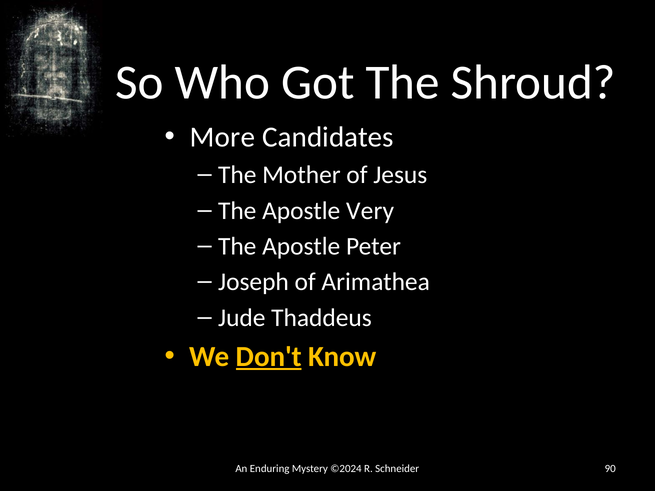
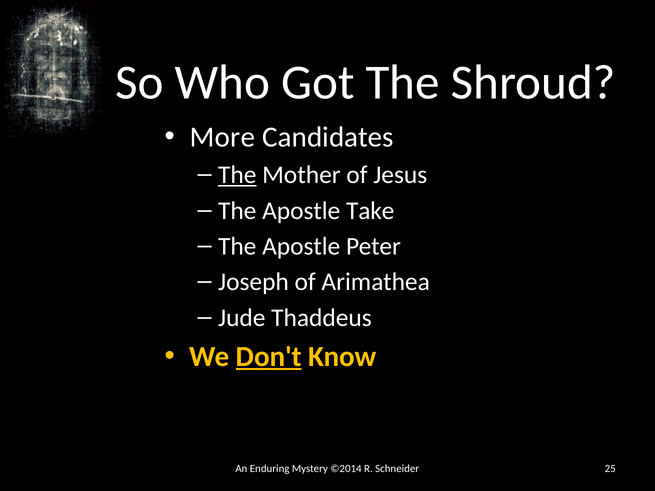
The underline: none -> present (237, 175)
Very: Very -> Take (370, 211)
©2024: ©2024 -> ©2014 (346, 469)
90: 90 -> 25 (610, 469)
